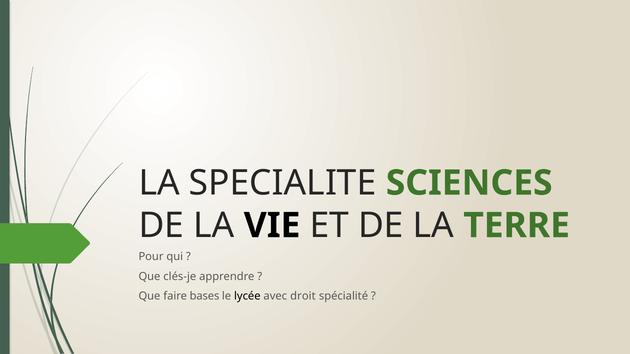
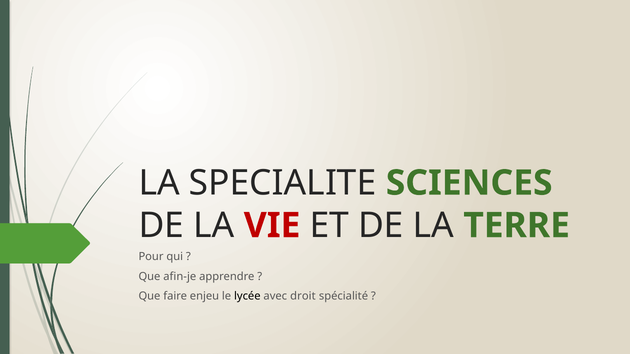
VIE colour: black -> red (272, 226)
clés-je: clés-je -> afin-je (180, 277)
bases: bases -> enjeu (204, 297)
